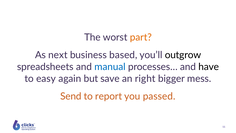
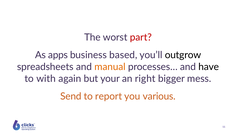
part colour: orange -> red (141, 37)
next: next -> apps (58, 55)
manual colour: blue -> orange (110, 67)
easy: easy -> with (46, 78)
save: save -> your (110, 78)
passed: passed -> various (159, 96)
